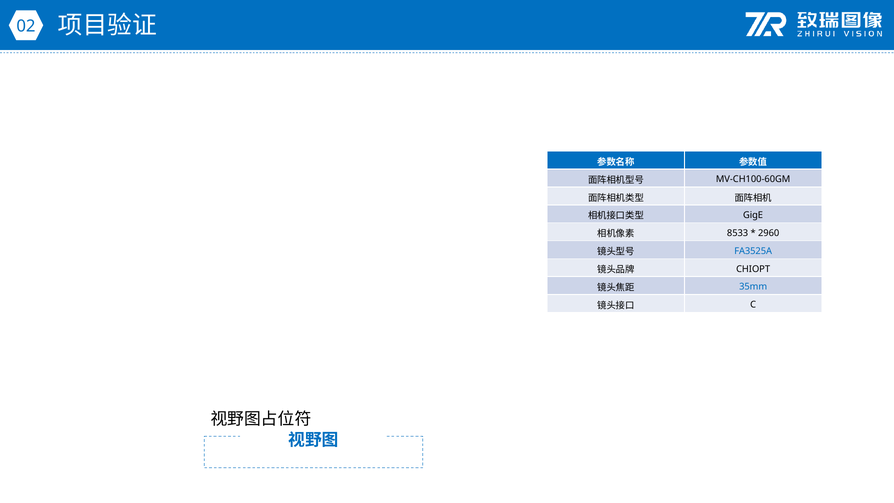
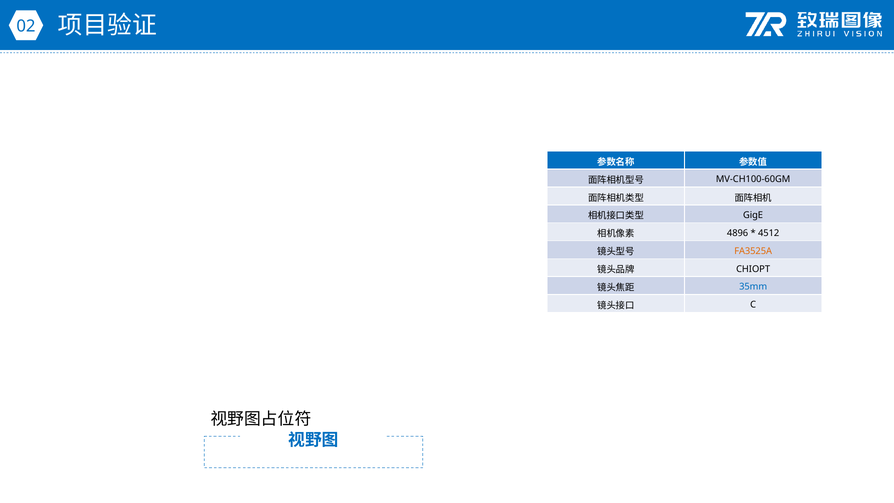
8533: 8533 -> 4896 (738, 233)
2960: 2960 -> 4512 (769, 233)
FA3525A colour: blue -> orange (753, 251)
